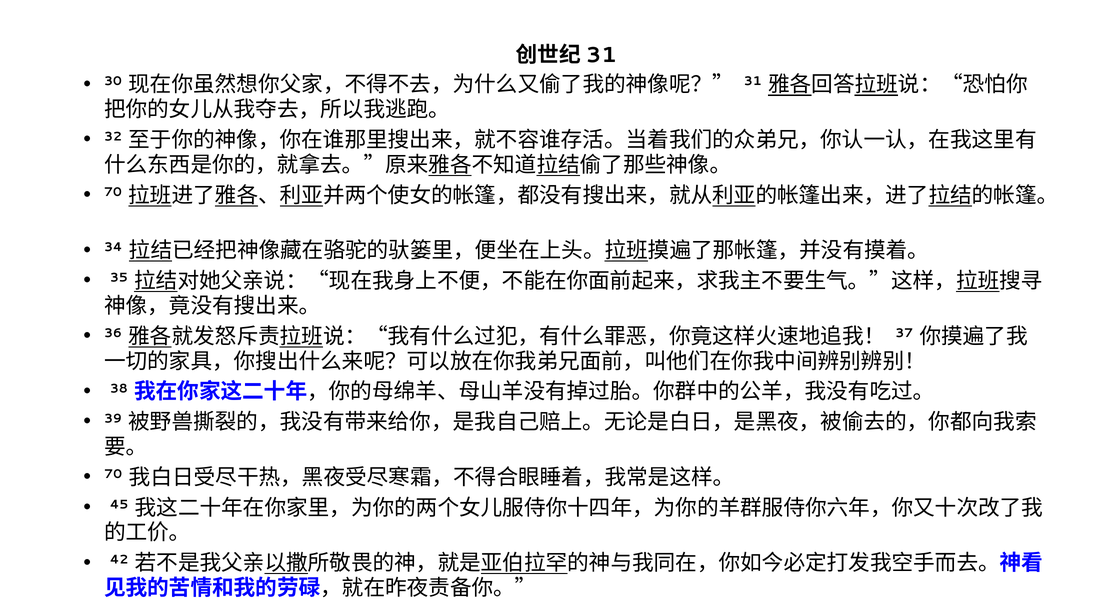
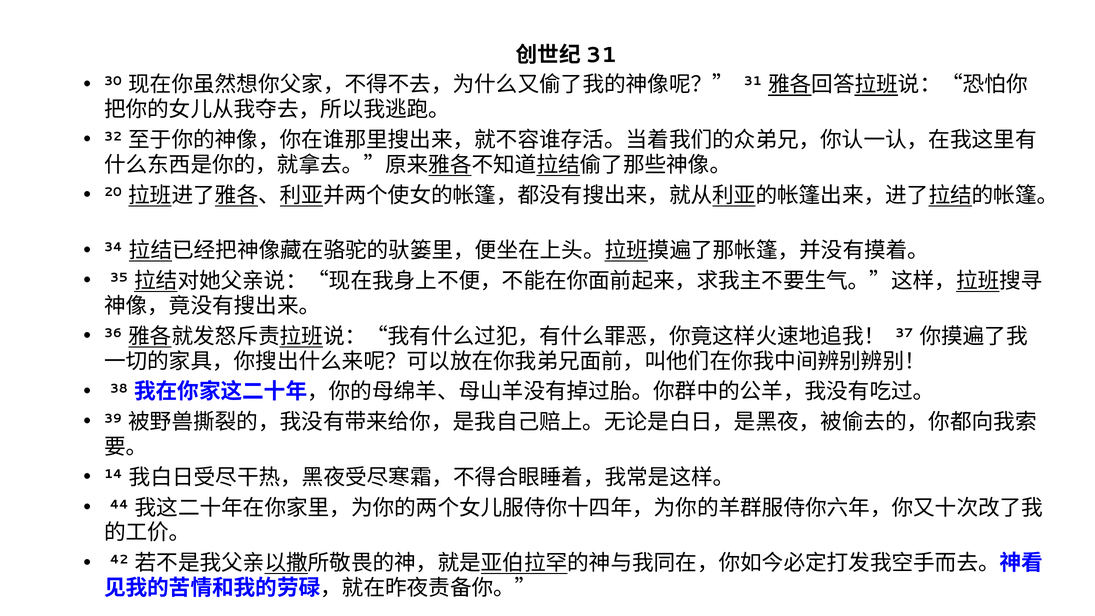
70: 70 -> 20 (113, 192)
70: 70 -> 14 (113, 474)
45: 45 -> 44 (119, 504)
